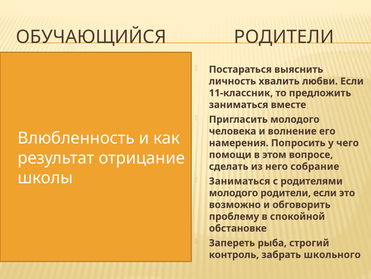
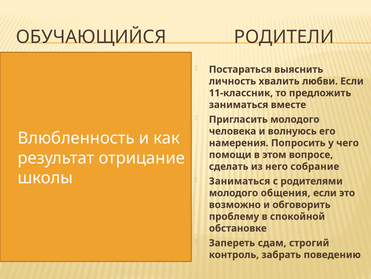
волнение: волнение -> волнуюсь (292, 131)
молодого родители: родители -> общения (286, 192)
рыба: рыба -> сдам (272, 242)
школьного: школьного -> поведению (332, 254)
